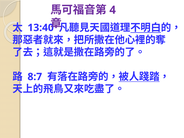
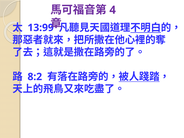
13:40: 13:40 -> 13:99 (41, 28)
8:7: 8:7 -> 8:2 (35, 77)
